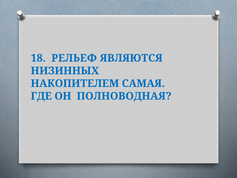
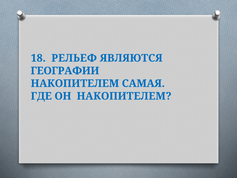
НИЗИННЫХ: НИЗИННЫХ -> ГЕОГРАФИИ (65, 71)
ОН ПОЛНОВОДНАЯ: ПОЛНОВОДНАЯ -> НАКОПИТЕЛЕМ (124, 96)
